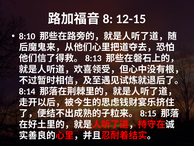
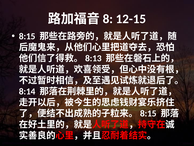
8:10: 8:10 -> 8:15 (27, 36)
